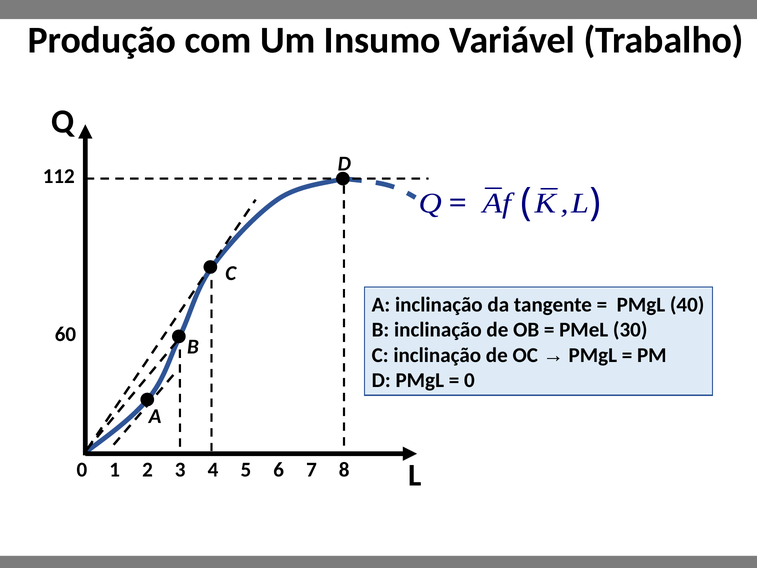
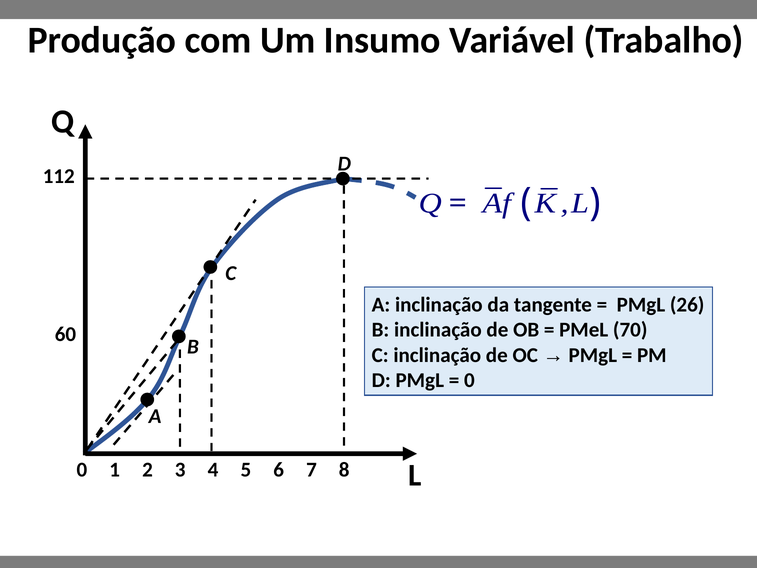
40: 40 -> 26 (687, 304)
30: 30 -> 70 (630, 330)
